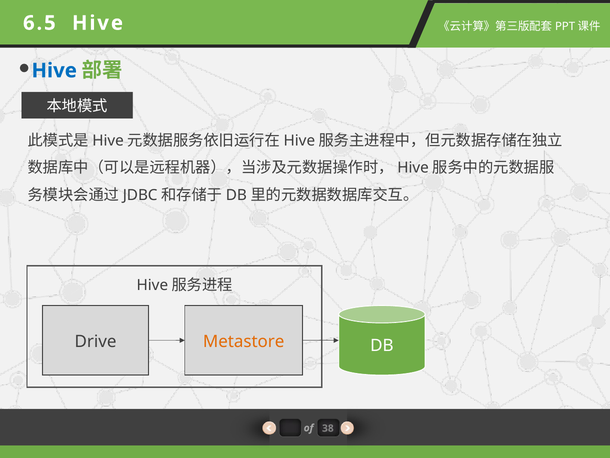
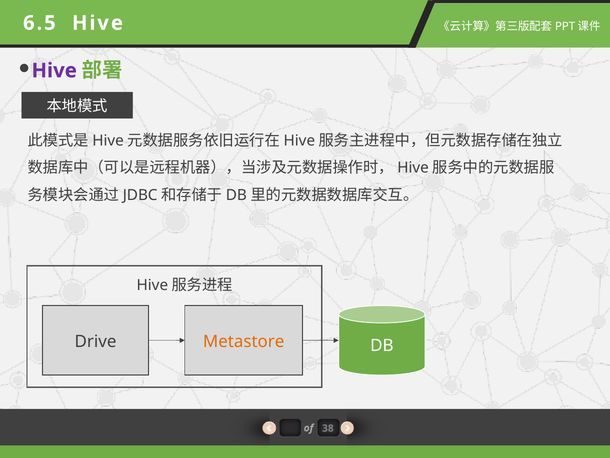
Hive colour: blue -> purple (54, 71)
